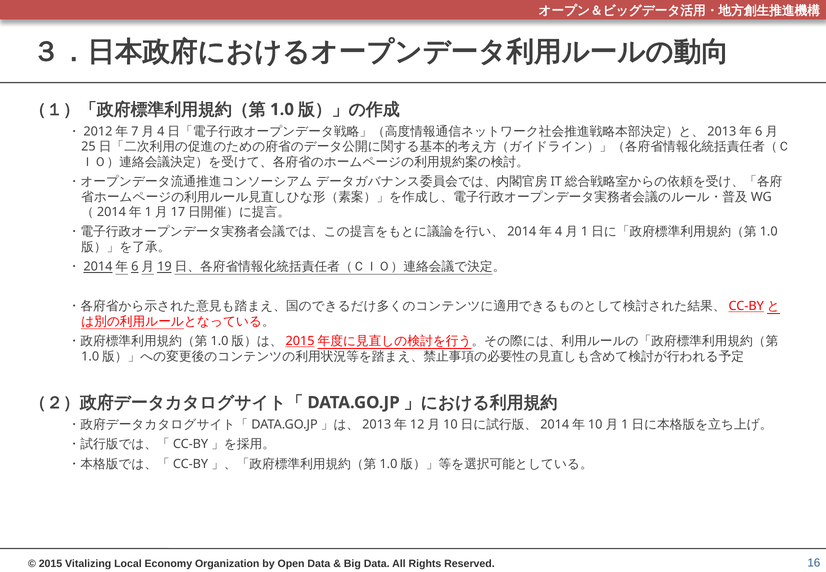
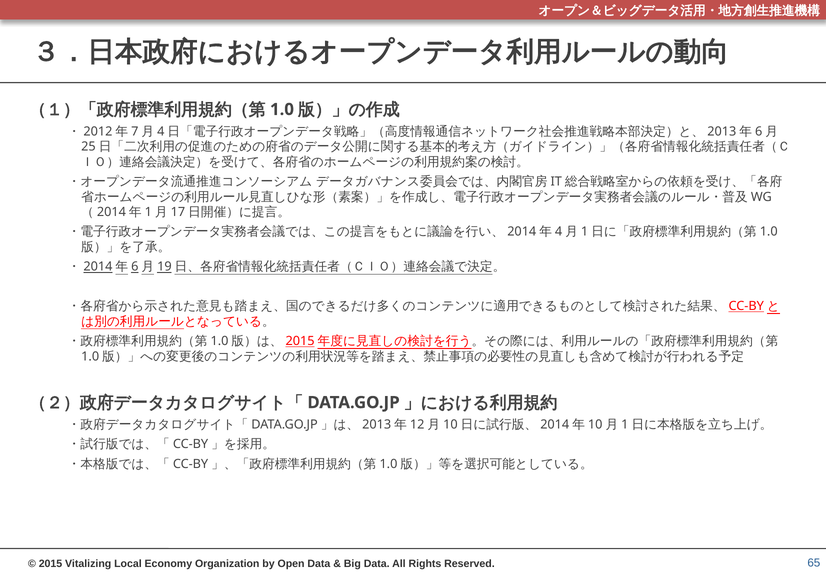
16: 16 -> 65 (814, 563)
